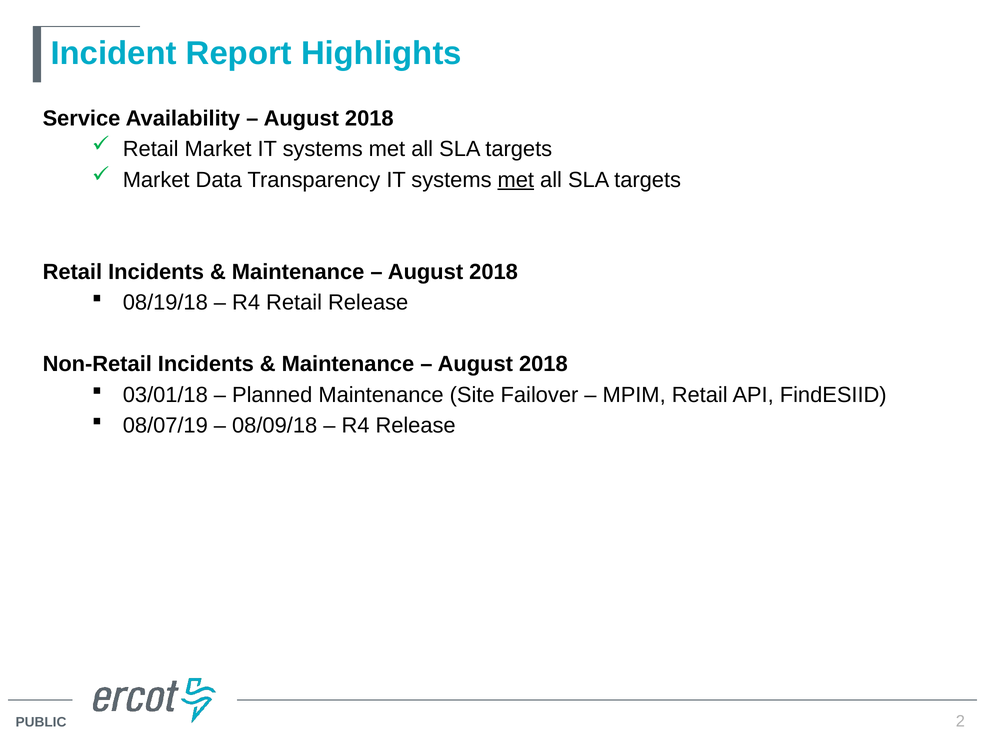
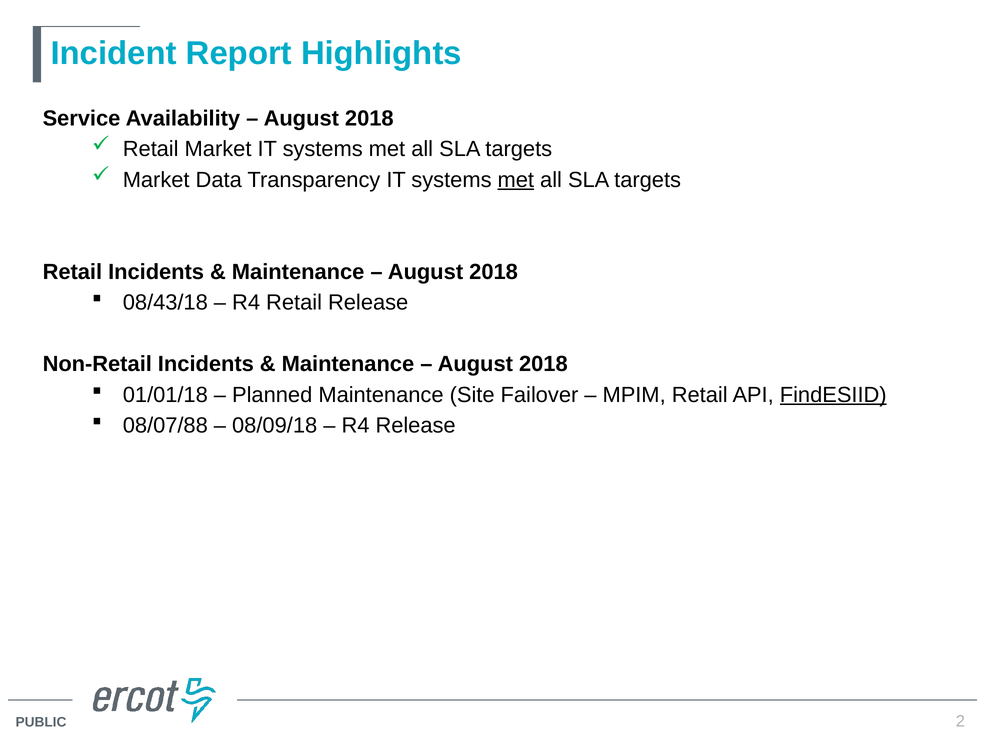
08/19/18: 08/19/18 -> 08/43/18 (165, 302)
03/01/18: 03/01/18 -> 01/01/18 (165, 395)
FindESIID underline: none -> present (833, 395)
08/07/19: 08/07/19 -> 08/07/88 (165, 425)
